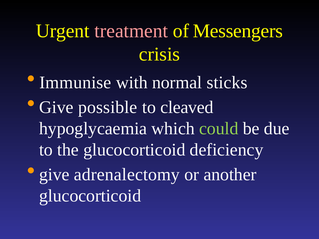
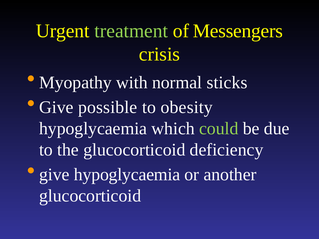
treatment colour: pink -> light green (131, 31)
Immunise: Immunise -> Myopathy (75, 83)
cleaved: cleaved -> obesity (187, 107)
give adrenalectomy: adrenalectomy -> hypoglycaemia (127, 175)
